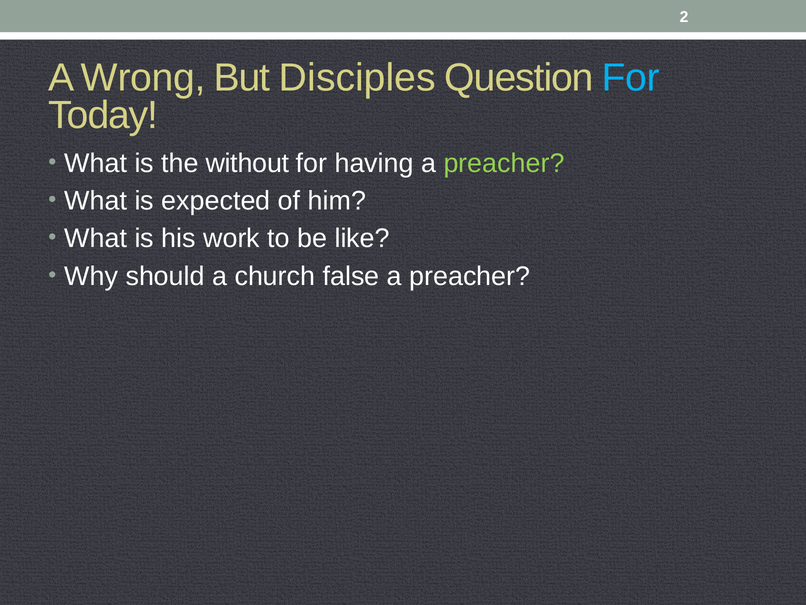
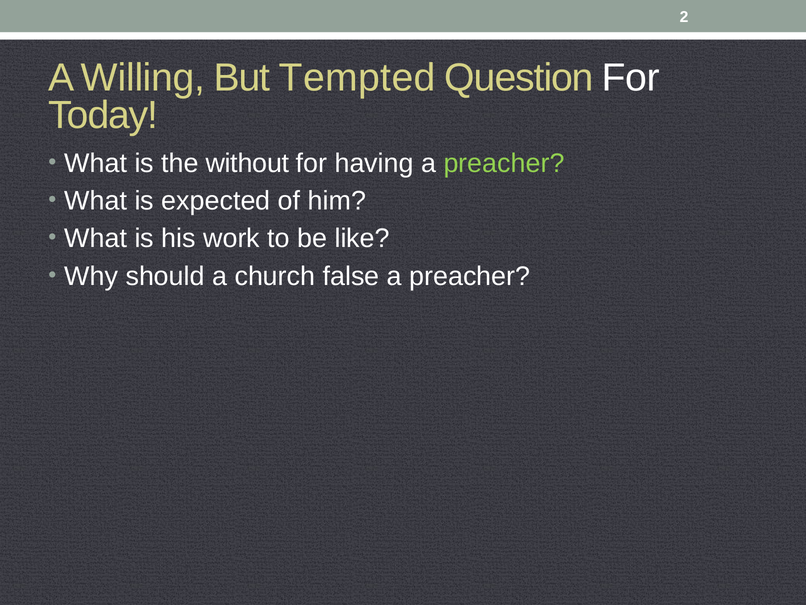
Wrong: Wrong -> Willing (143, 78)
Disciples: Disciples -> Tempted (357, 78)
For colour: light blue -> white (631, 78)
